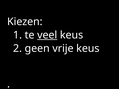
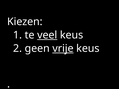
vrije underline: none -> present (63, 49)
